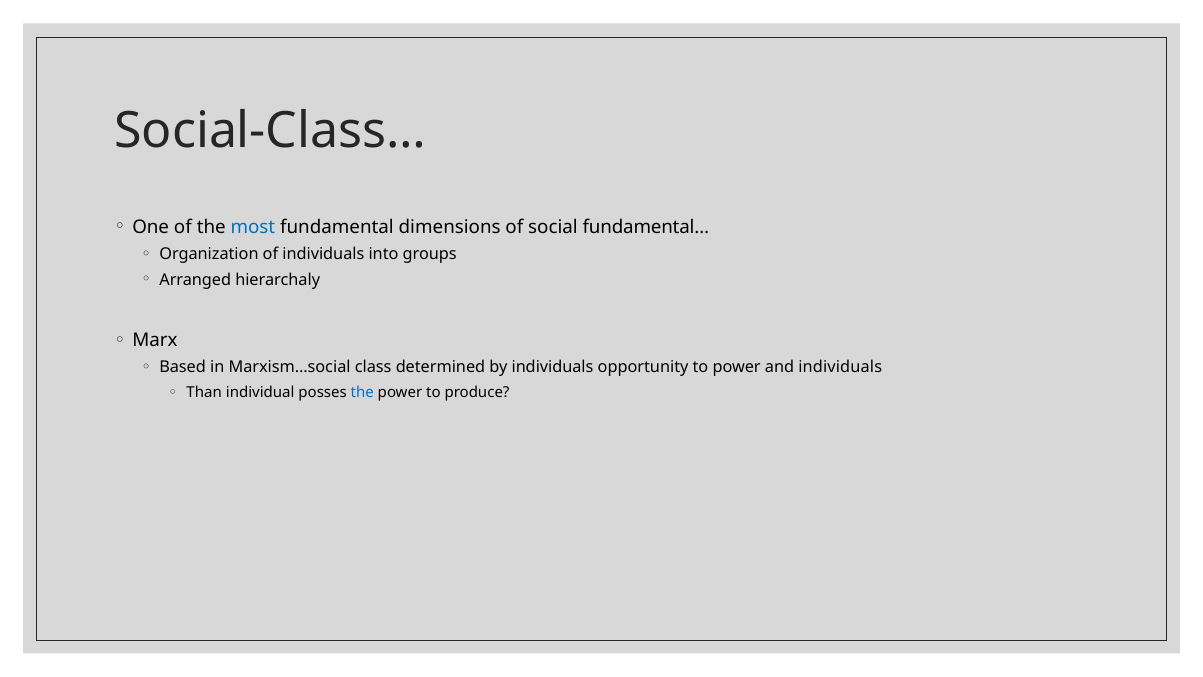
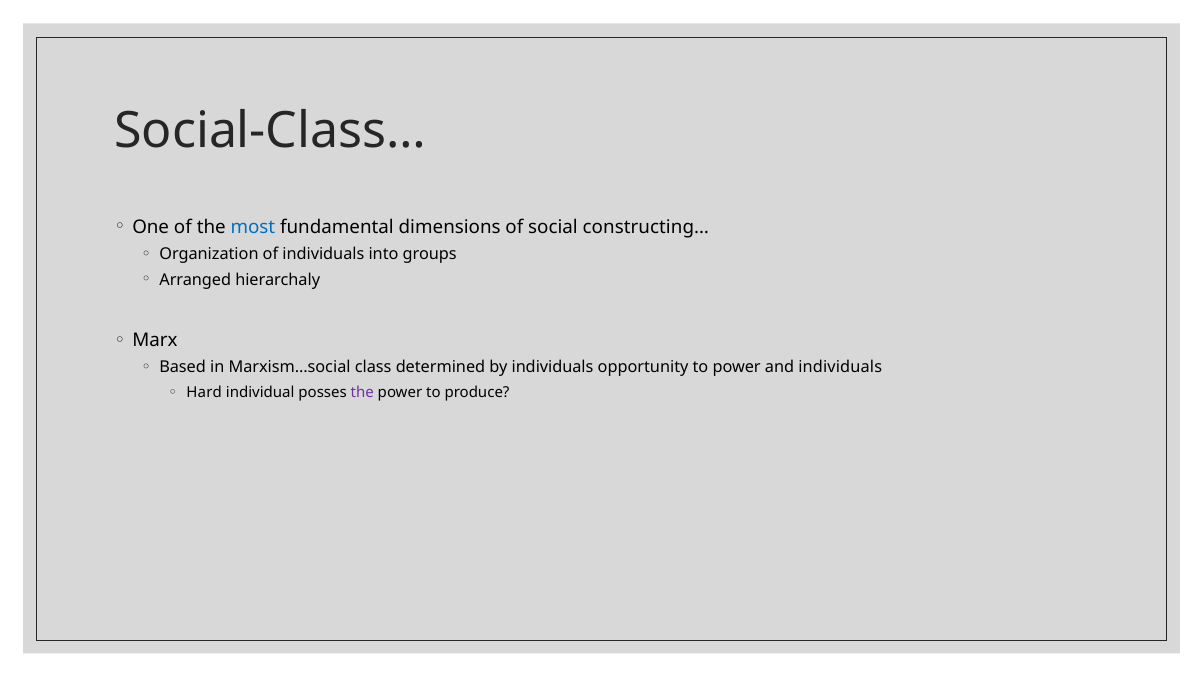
fundamental…: fundamental… -> constructing… (646, 227)
Than: Than -> Hard (204, 392)
the colour: blue -> purple (362, 392)
